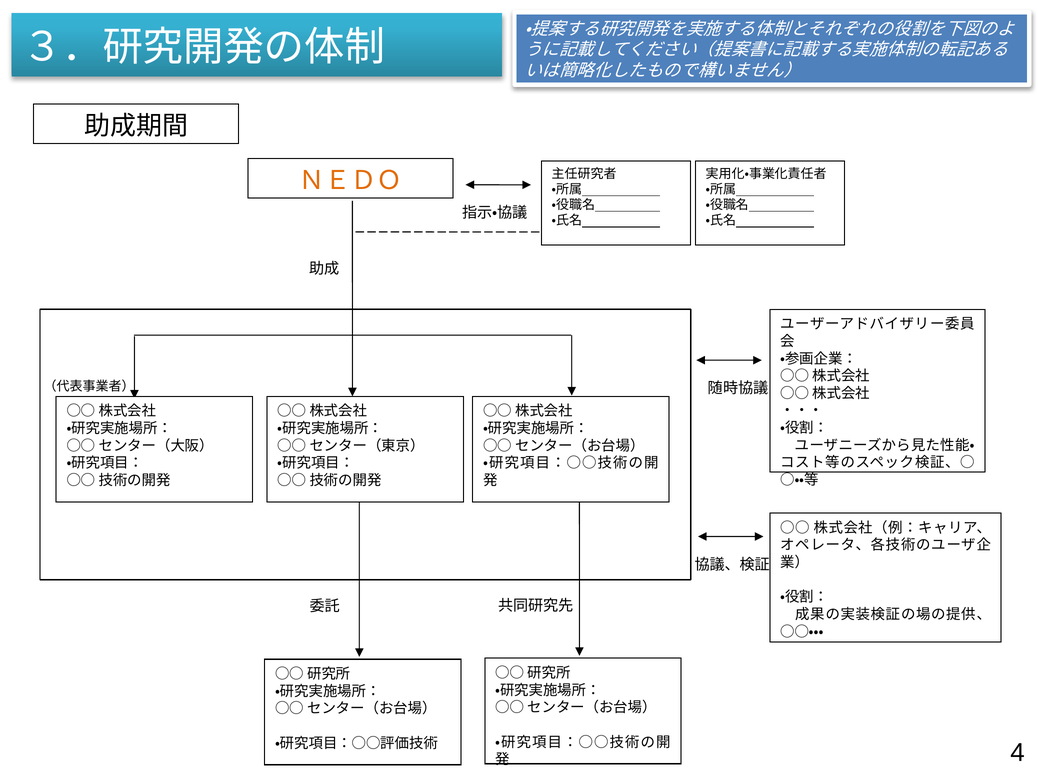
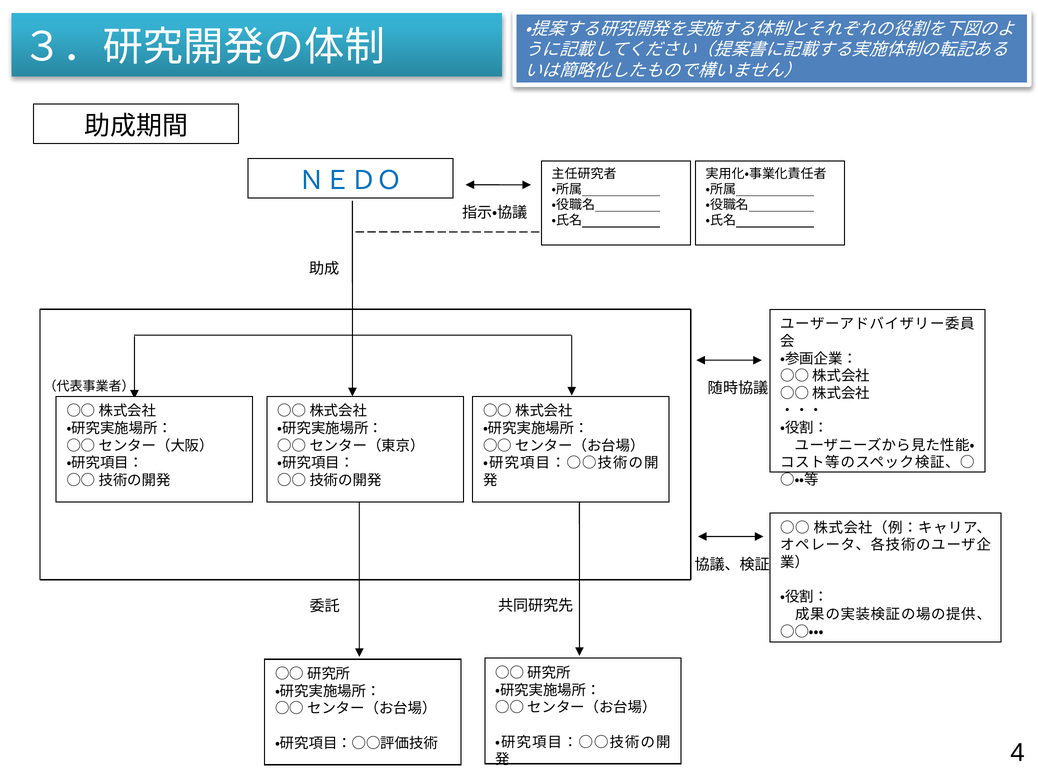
ＮＥＤＯ colour: orange -> blue (351, 181)
